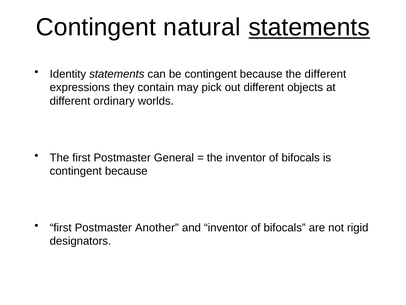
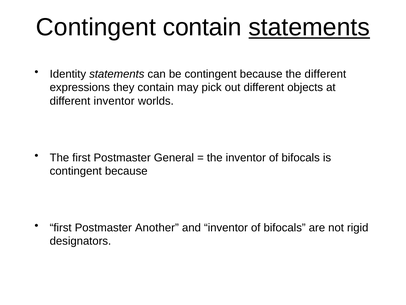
Contingent natural: natural -> contain (202, 27)
different ordinary: ordinary -> inventor (114, 101)
